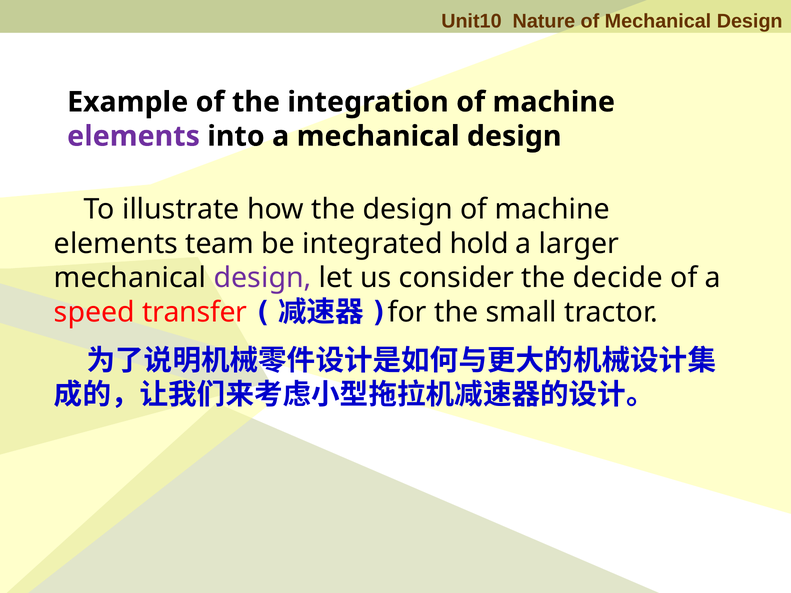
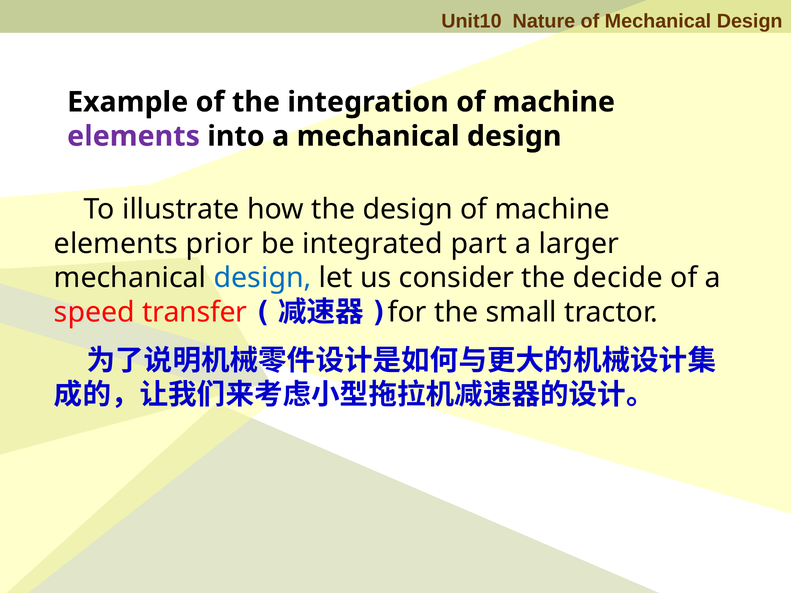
team: team -> prior (219, 244)
hold: hold -> part (479, 244)
design colour: purple -> blue (263, 278)
